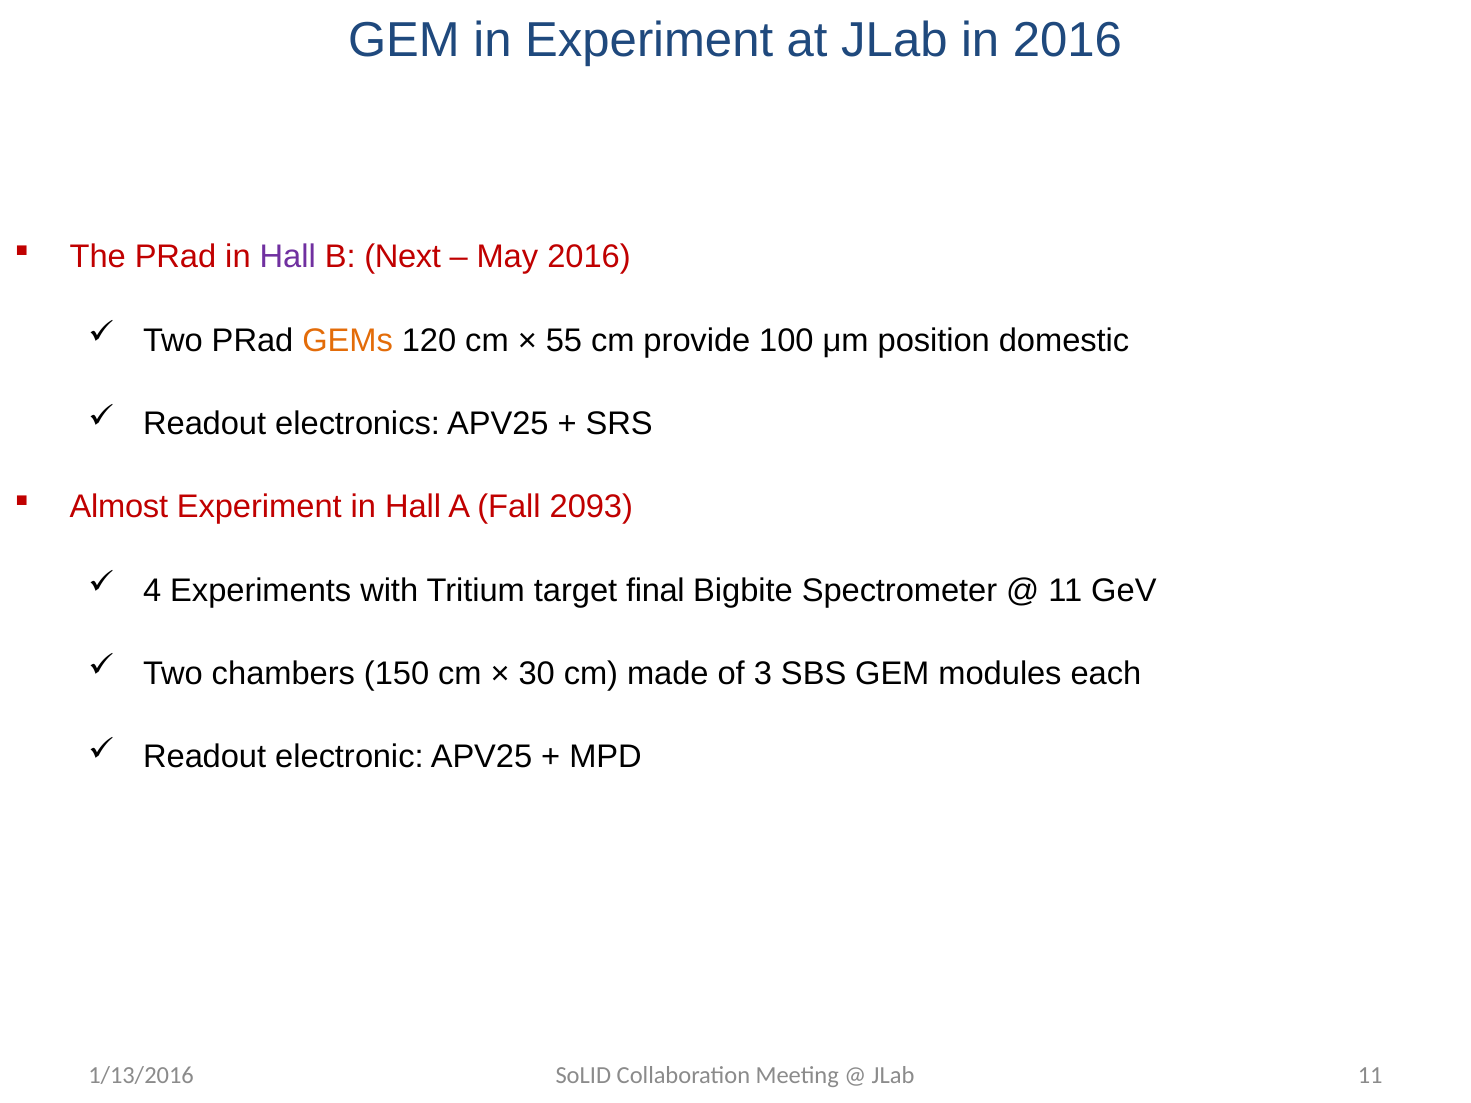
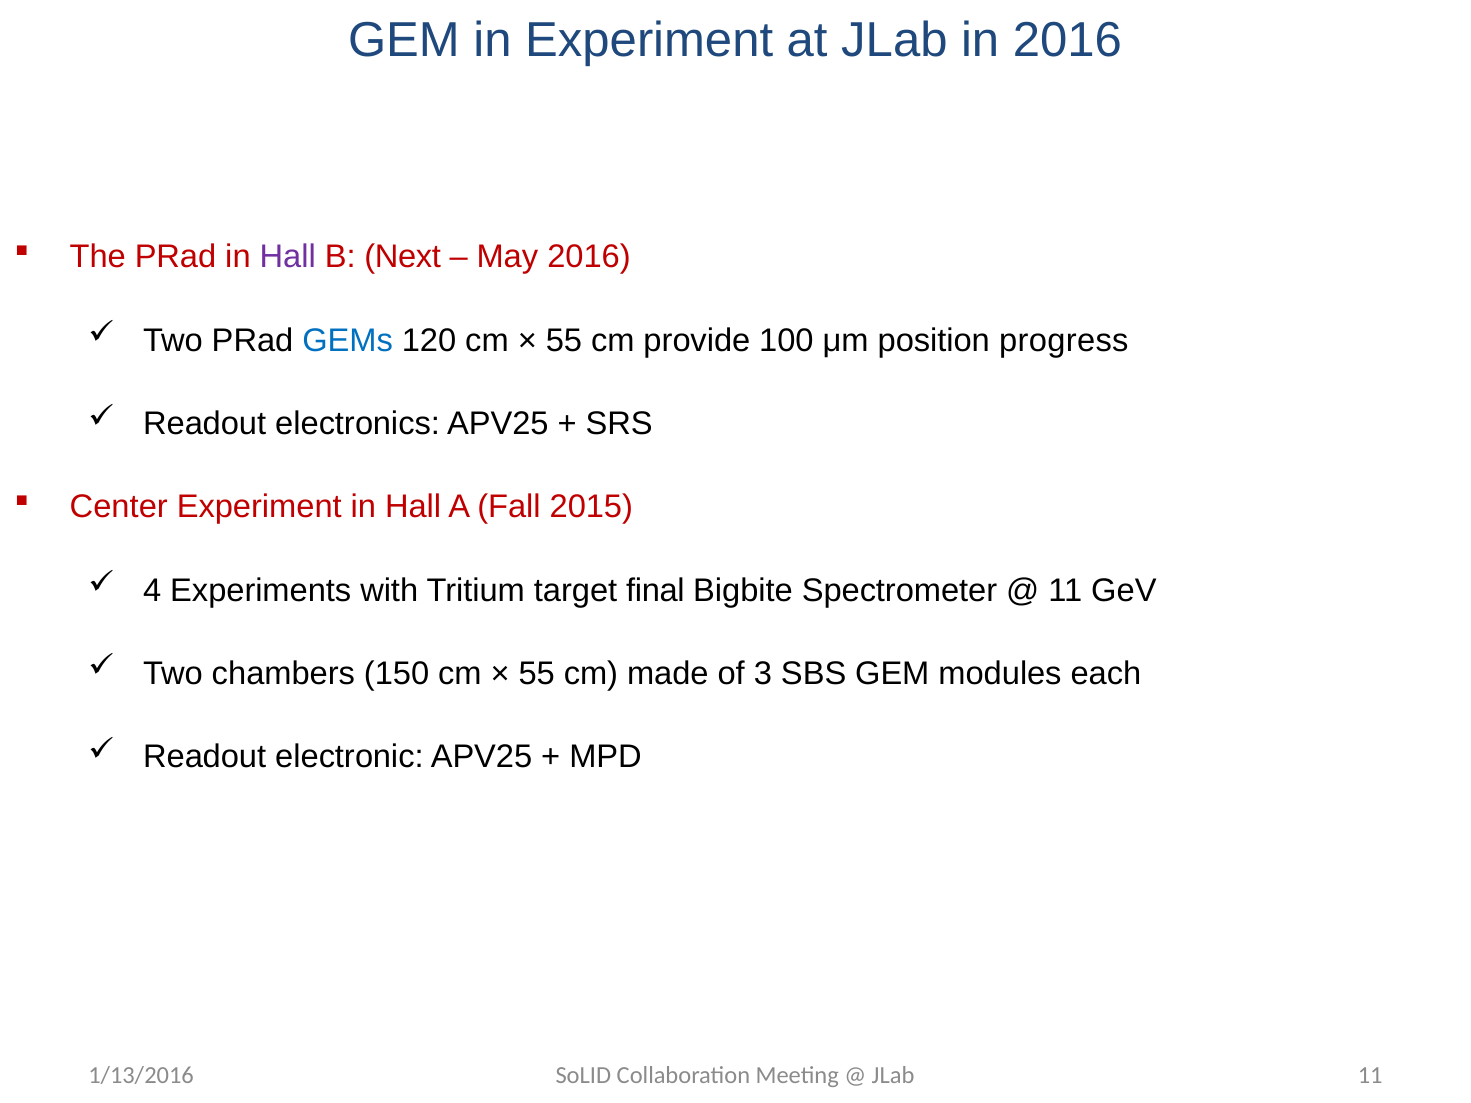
GEMs colour: orange -> blue (348, 340)
domestic: domestic -> progress (1064, 340)
Almost: Almost -> Center (119, 507)
2093: 2093 -> 2015 (591, 507)
30: 30 -> 55 (537, 674)
